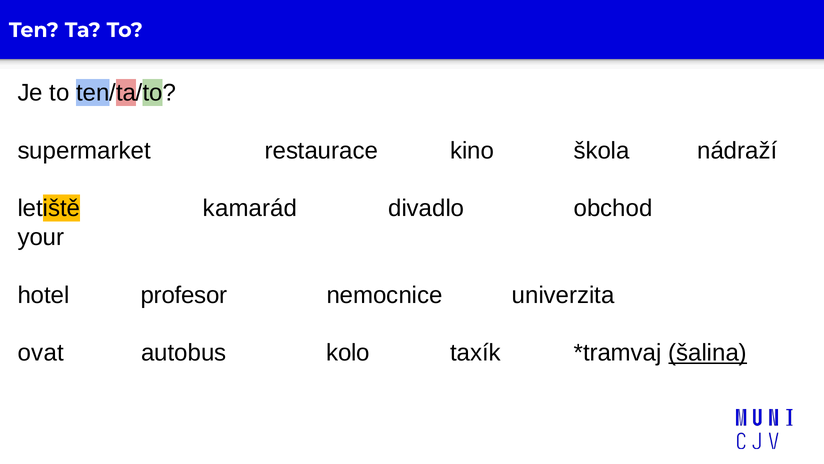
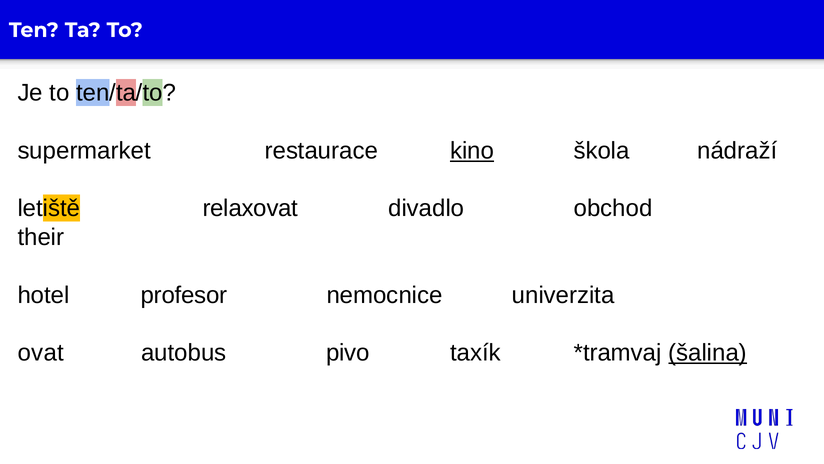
kino underline: none -> present (472, 151)
kamarád: kamarád -> relaxovat (250, 208)
your: your -> their (41, 237)
kolo: kolo -> pivo (348, 353)
